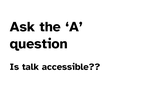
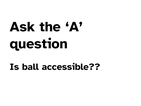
talk: talk -> ball (30, 67)
